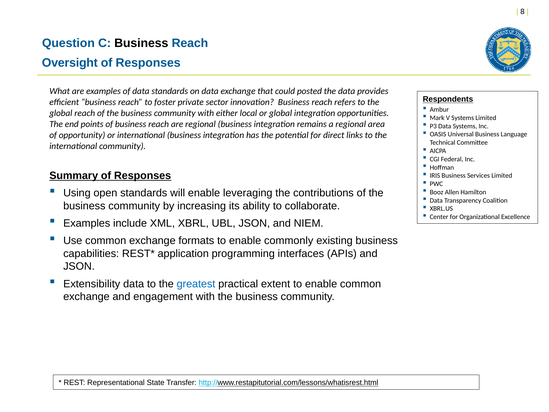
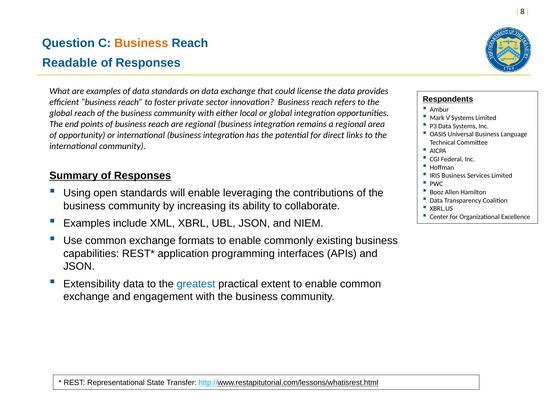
Business colour: black -> orange (141, 43)
Oversight: Oversight -> Readable (70, 63)
posted: posted -> license (309, 91)
